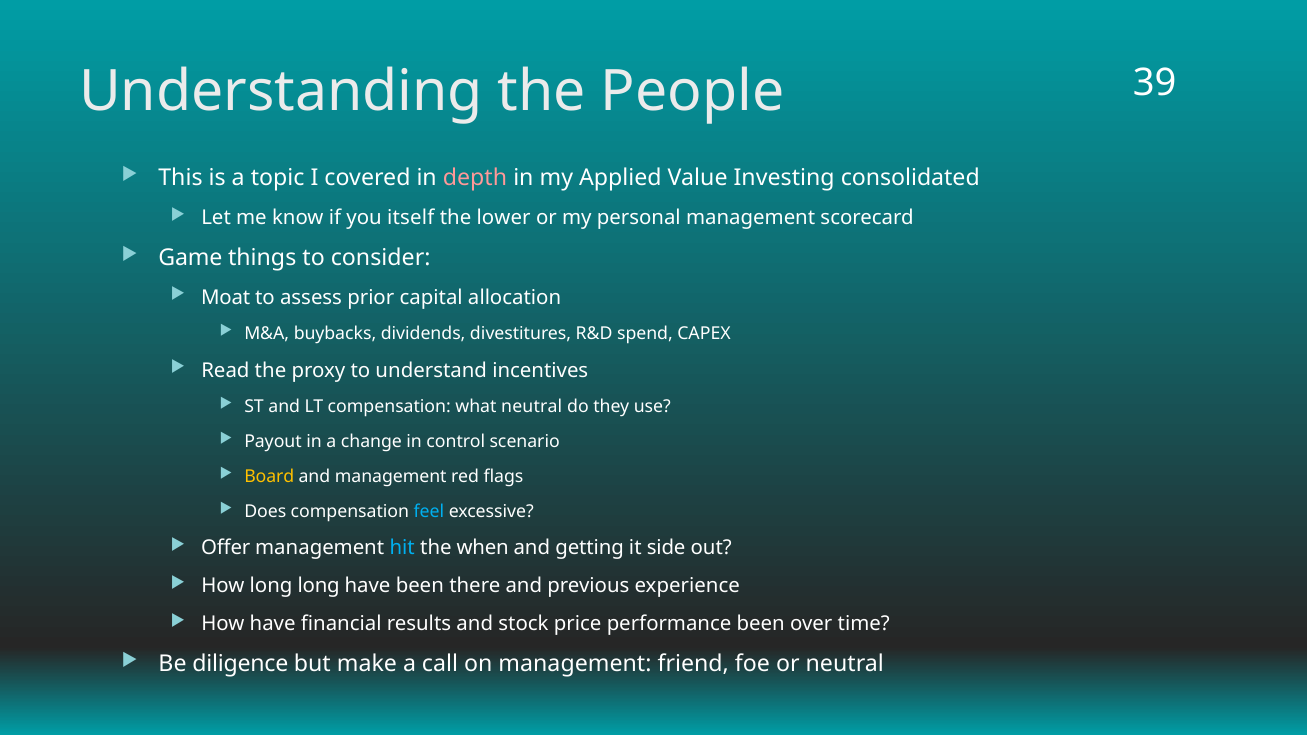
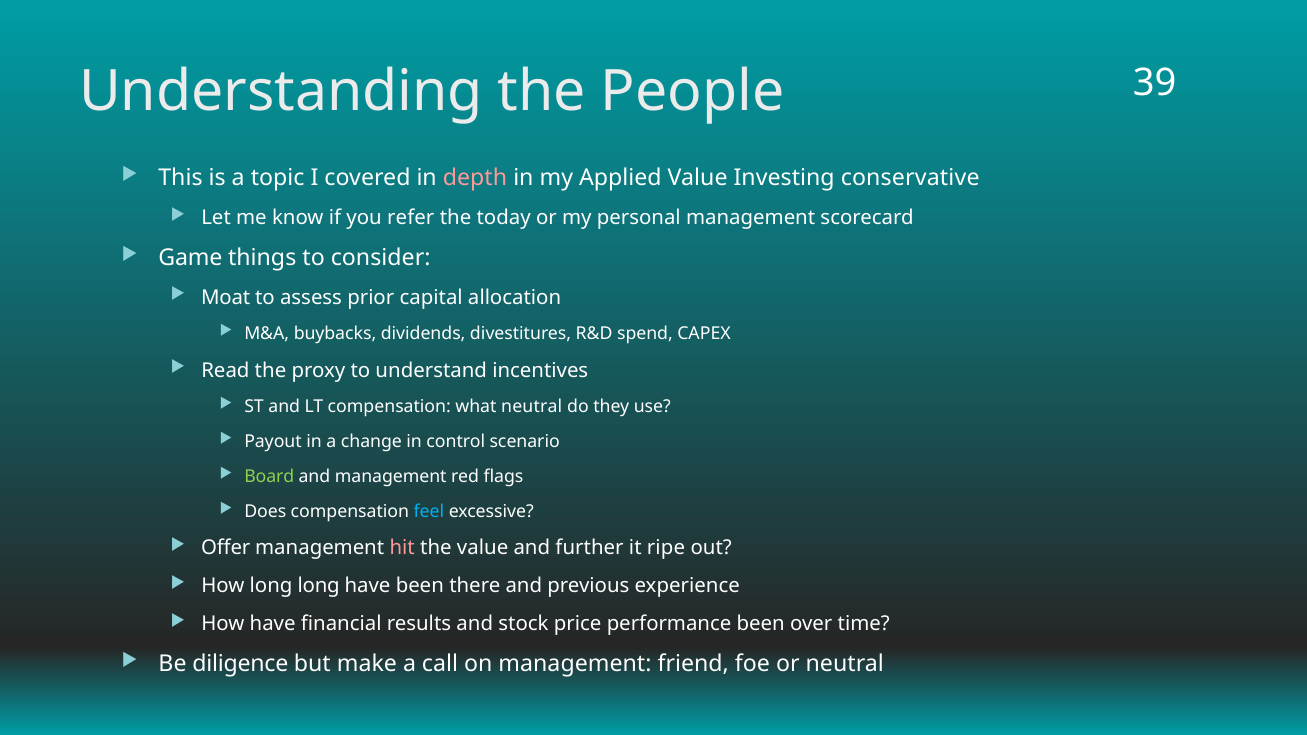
consolidated: consolidated -> conservative (910, 178)
itself: itself -> refer (411, 218)
lower: lower -> today (504, 218)
Board colour: yellow -> light green (269, 476)
hit colour: light blue -> pink (402, 548)
the when: when -> value (483, 548)
getting: getting -> further (590, 548)
side: side -> ripe (666, 548)
